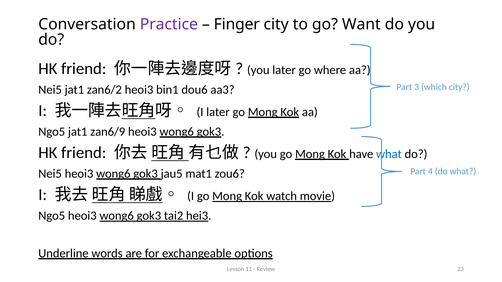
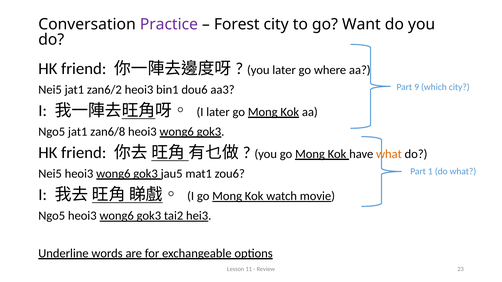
Finger: Finger -> Forest (237, 24)
3: 3 -> 9 (417, 87)
zan6/9: zan6/9 -> zan6/8 (108, 132)
what colour: blue -> orange (389, 154)
4: 4 -> 1 (430, 172)
